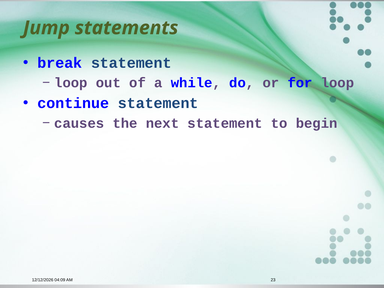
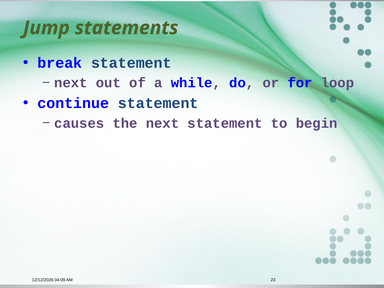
loop: loop -> next (71, 83)
